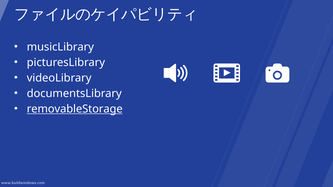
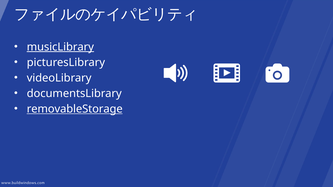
musicLibrary underline: none -> present (60, 47)
